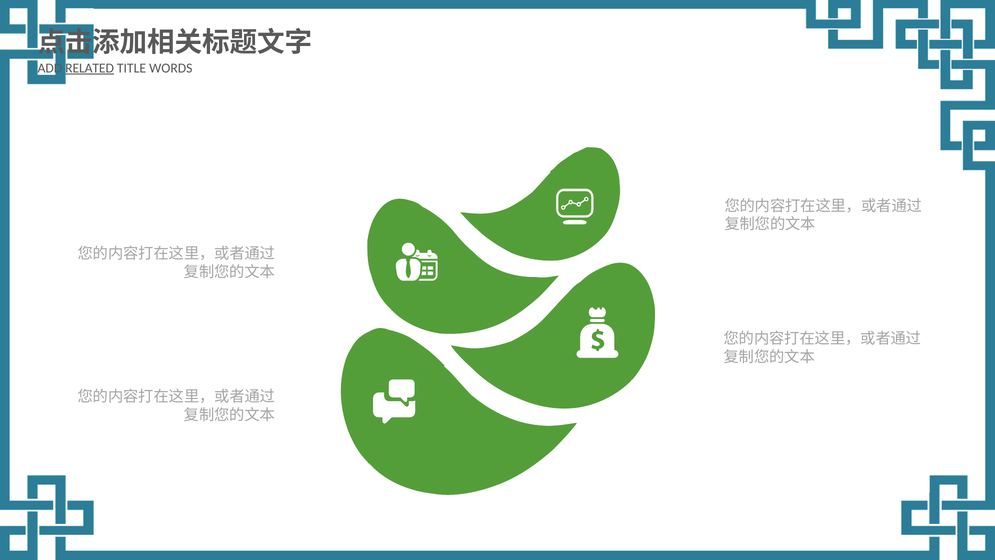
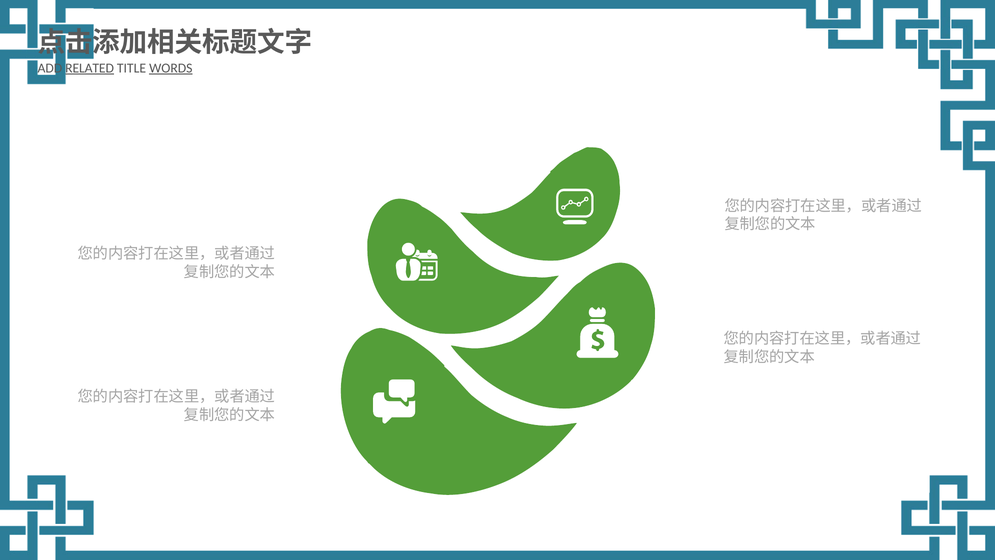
WORDS underline: none -> present (171, 68)
